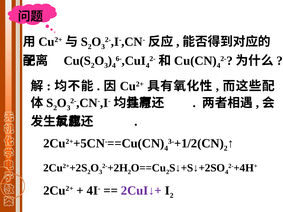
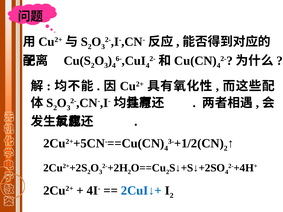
2CuI↓+ colour: purple -> blue (141, 191)
